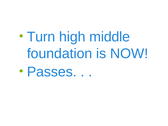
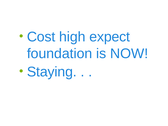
Turn: Turn -> Cost (41, 37)
middle: middle -> expect (110, 37)
Passes: Passes -> Staying (52, 72)
